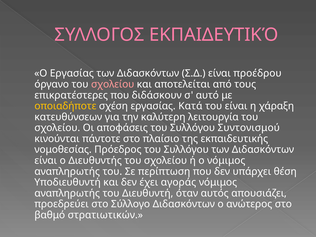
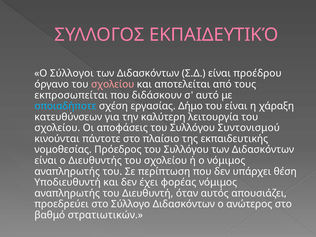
Ο Εργασίας: Εργασίας -> Σύλλογοι (72, 73)
επικρατέστερες: επικρατέστερες -> εκπροσωπείται (71, 95)
οποιαδήποτε colour: yellow -> light blue (65, 106)
Κατά: Κατά -> Δήμο (190, 106)
αγοράς: αγοράς -> φορέας (178, 182)
